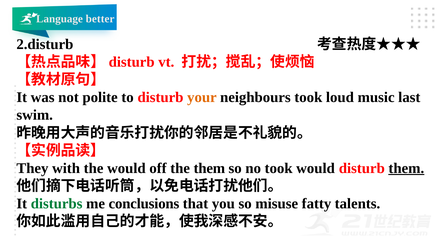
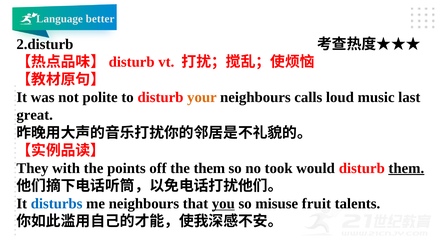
neighbours took: took -> calls (308, 97)
swim: swim -> great (35, 115)
the would: would -> points (126, 168)
disturbs colour: green -> blue (57, 204)
me conclusions: conclusions -> neighbours (144, 204)
you underline: none -> present (223, 204)
fatty: fatty -> fruit (316, 204)
